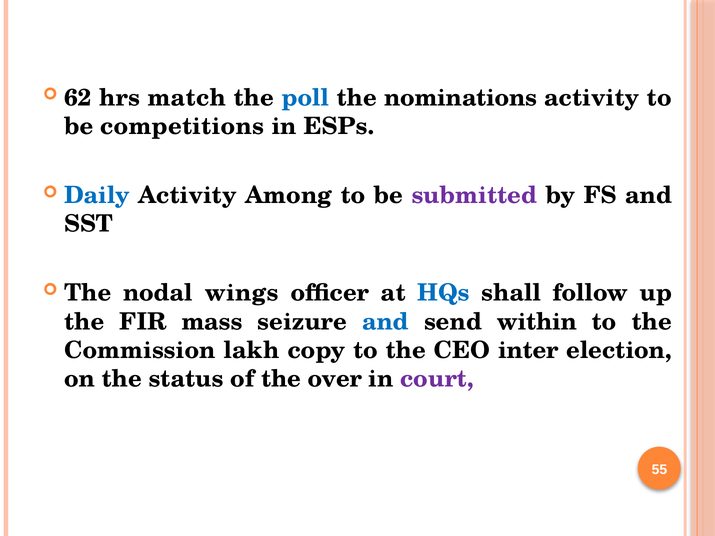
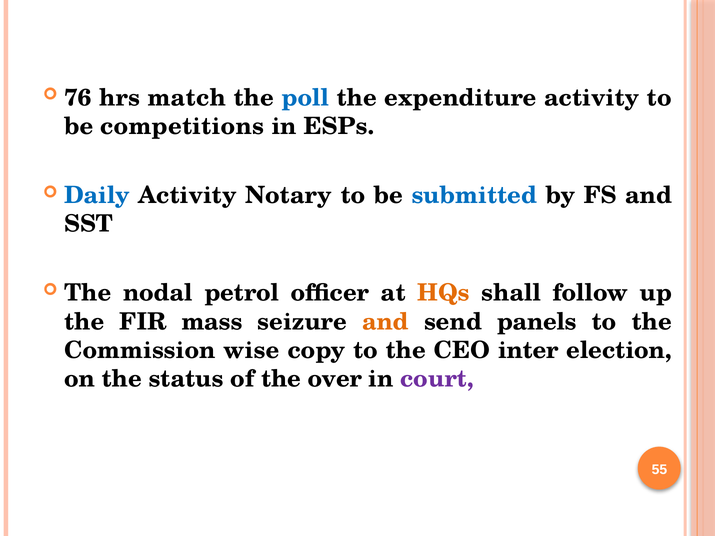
62: 62 -> 76 (78, 98)
nominations: nominations -> expenditure (461, 98)
Among: Among -> Notary (289, 195)
submitted colour: purple -> blue (474, 195)
wings: wings -> petrol (242, 293)
HQs colour: blue -> orange (444, 293)
and colour: blue -> orange (386, 322)
within: within -> panels (537, 322)
lakh: lakh -> wise (252, 350)
